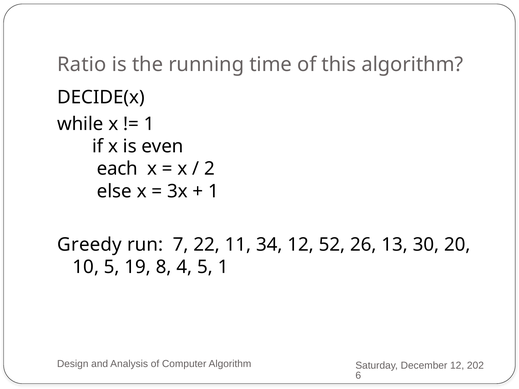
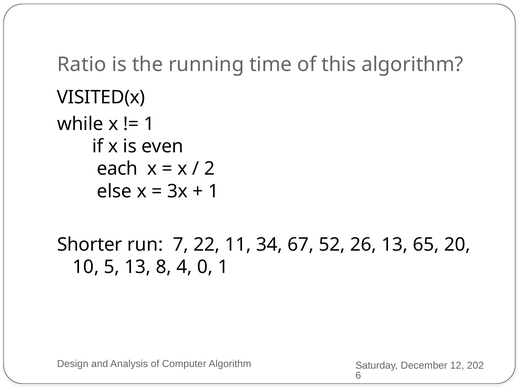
DECIDE(x: DECIDE(x -> VISITED(x (101, 97)
Greedy: Greedy -> Shorter (90, 245)
34 12: 12 -> 67 (301, 245)
30: 30 -> 65 (426, 245)
5 19: 19 -> 13 (138, 267)
4 5: 5 -> 0 (205, 267)
